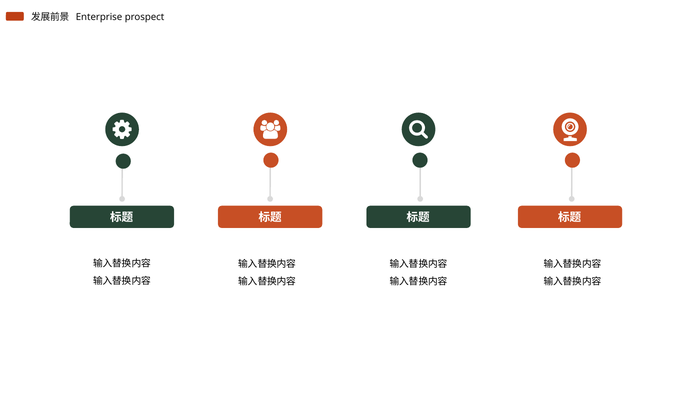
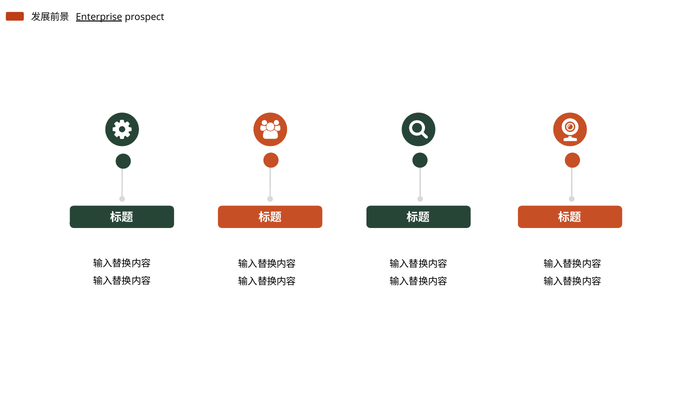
Enterprise underline: none -> present (99, 17)
